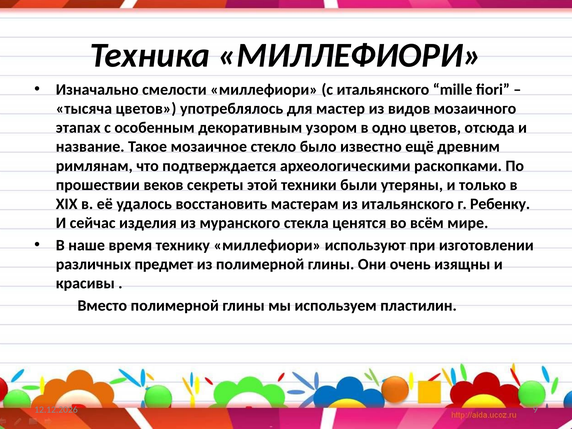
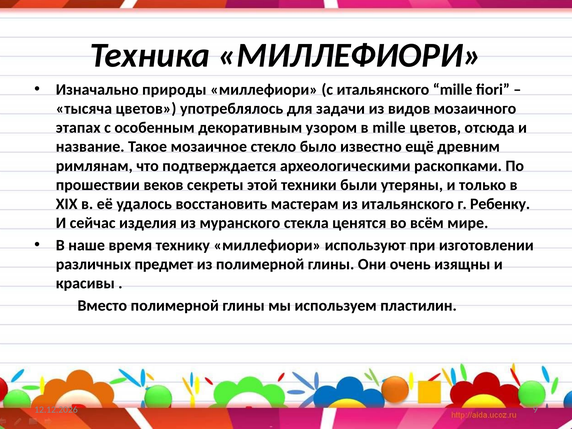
смелости: смелости -> природы (174, 89)
мастер: мастер -> задачи (340, 109)
в одно: одно -> mille (389, 128)
